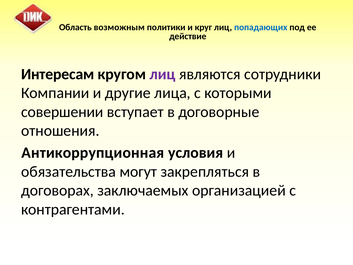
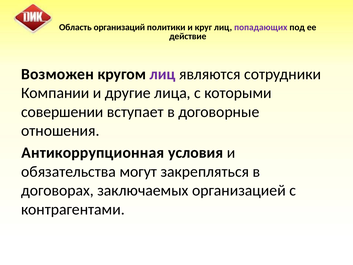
возможным: возможным -> организаций (119, 27)
попадающих colour: blue -> purple (261, 27)
Интересам: Интересам -> Возможен (58, 74)
